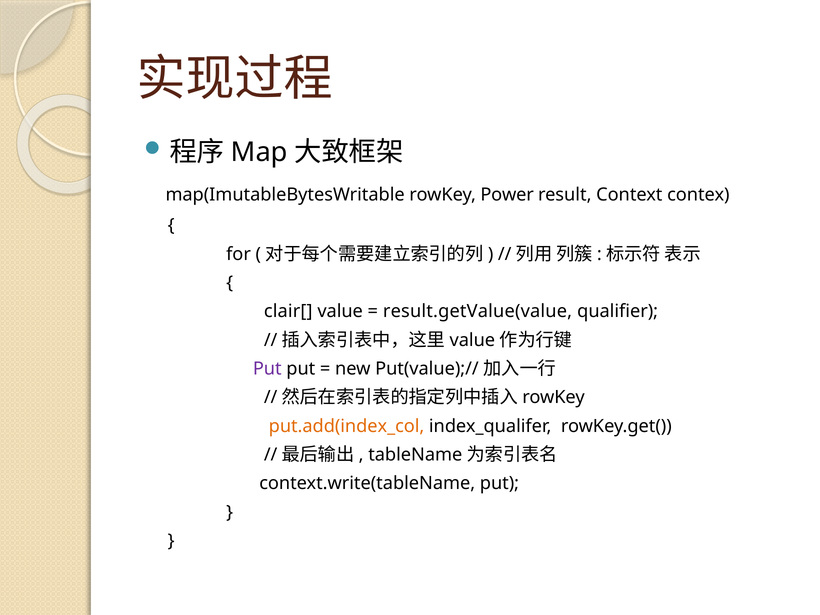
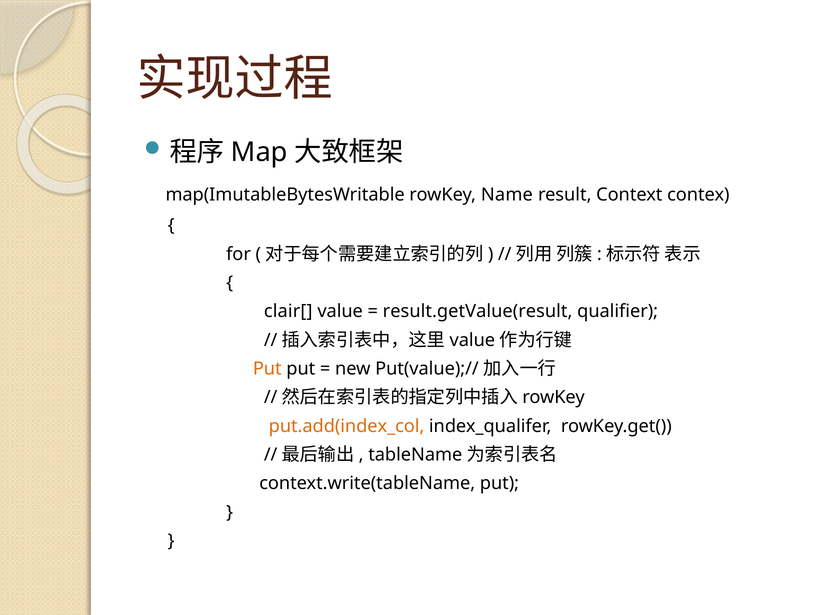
Power: Power -> Name (507, 195)
result.getValue(value: result.getValue(value -> result.getValue(result (478, 311)
Put colour: purple -> orange (267, 369)
